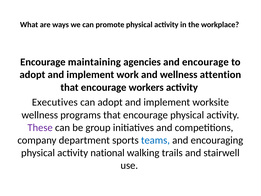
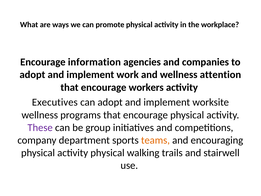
maintaining: maintaining -> information (94, 62)
and encourage: encourage -> companies (205, 62)
teams colour: blue -> orange (155, 140)
activity national: national -> physical (107, 153)
